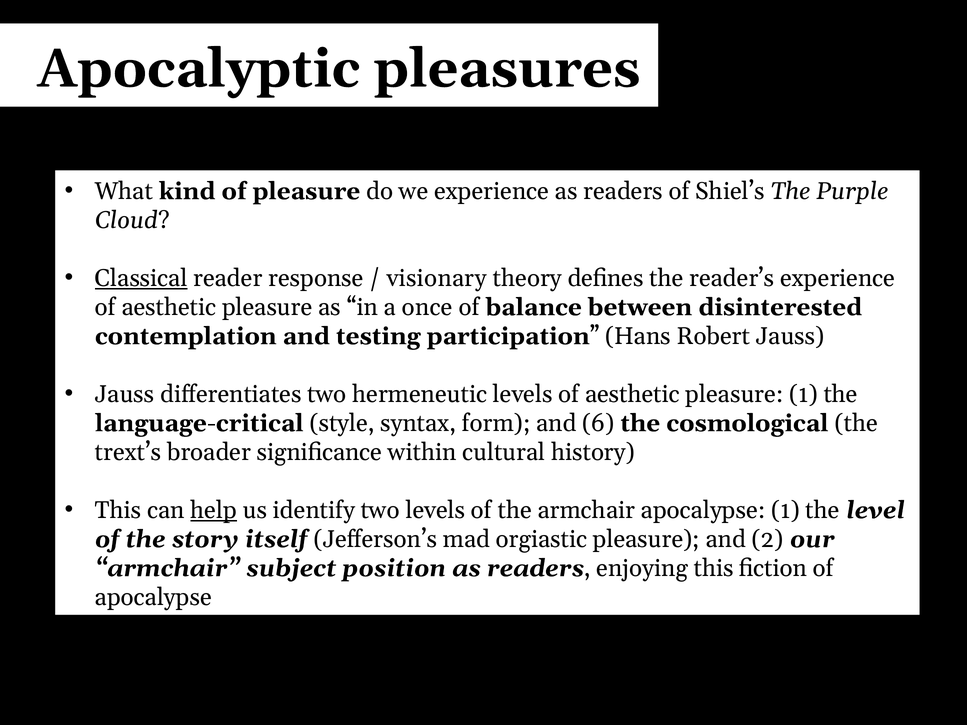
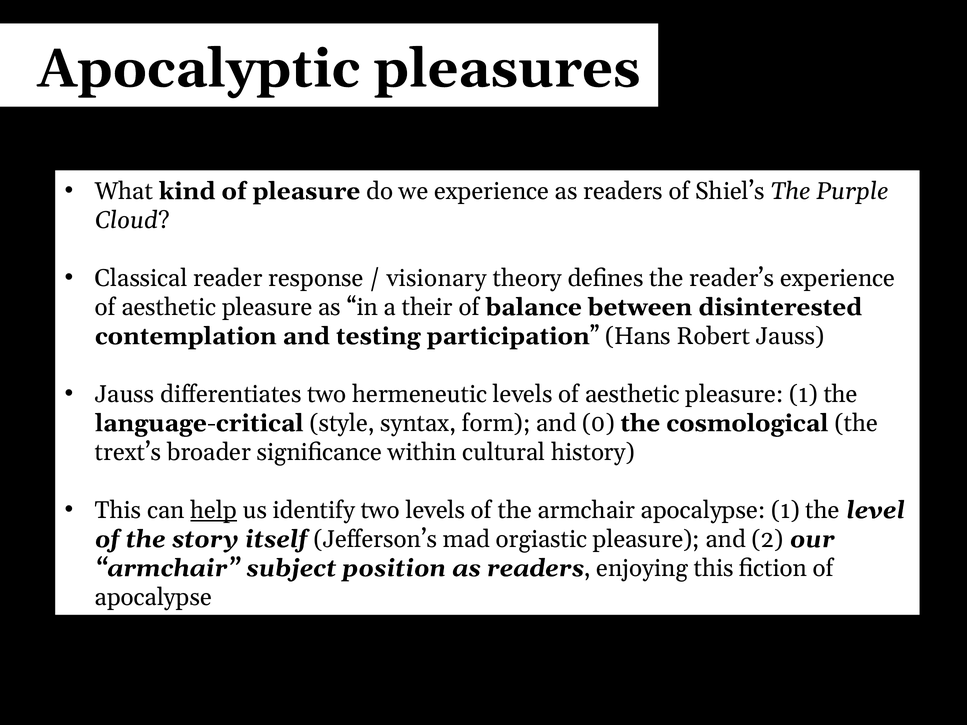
Classical underline: present -> none (141, 278)
once: once -> their (427, 307)
6: 6 -> 0 (598, 423)
